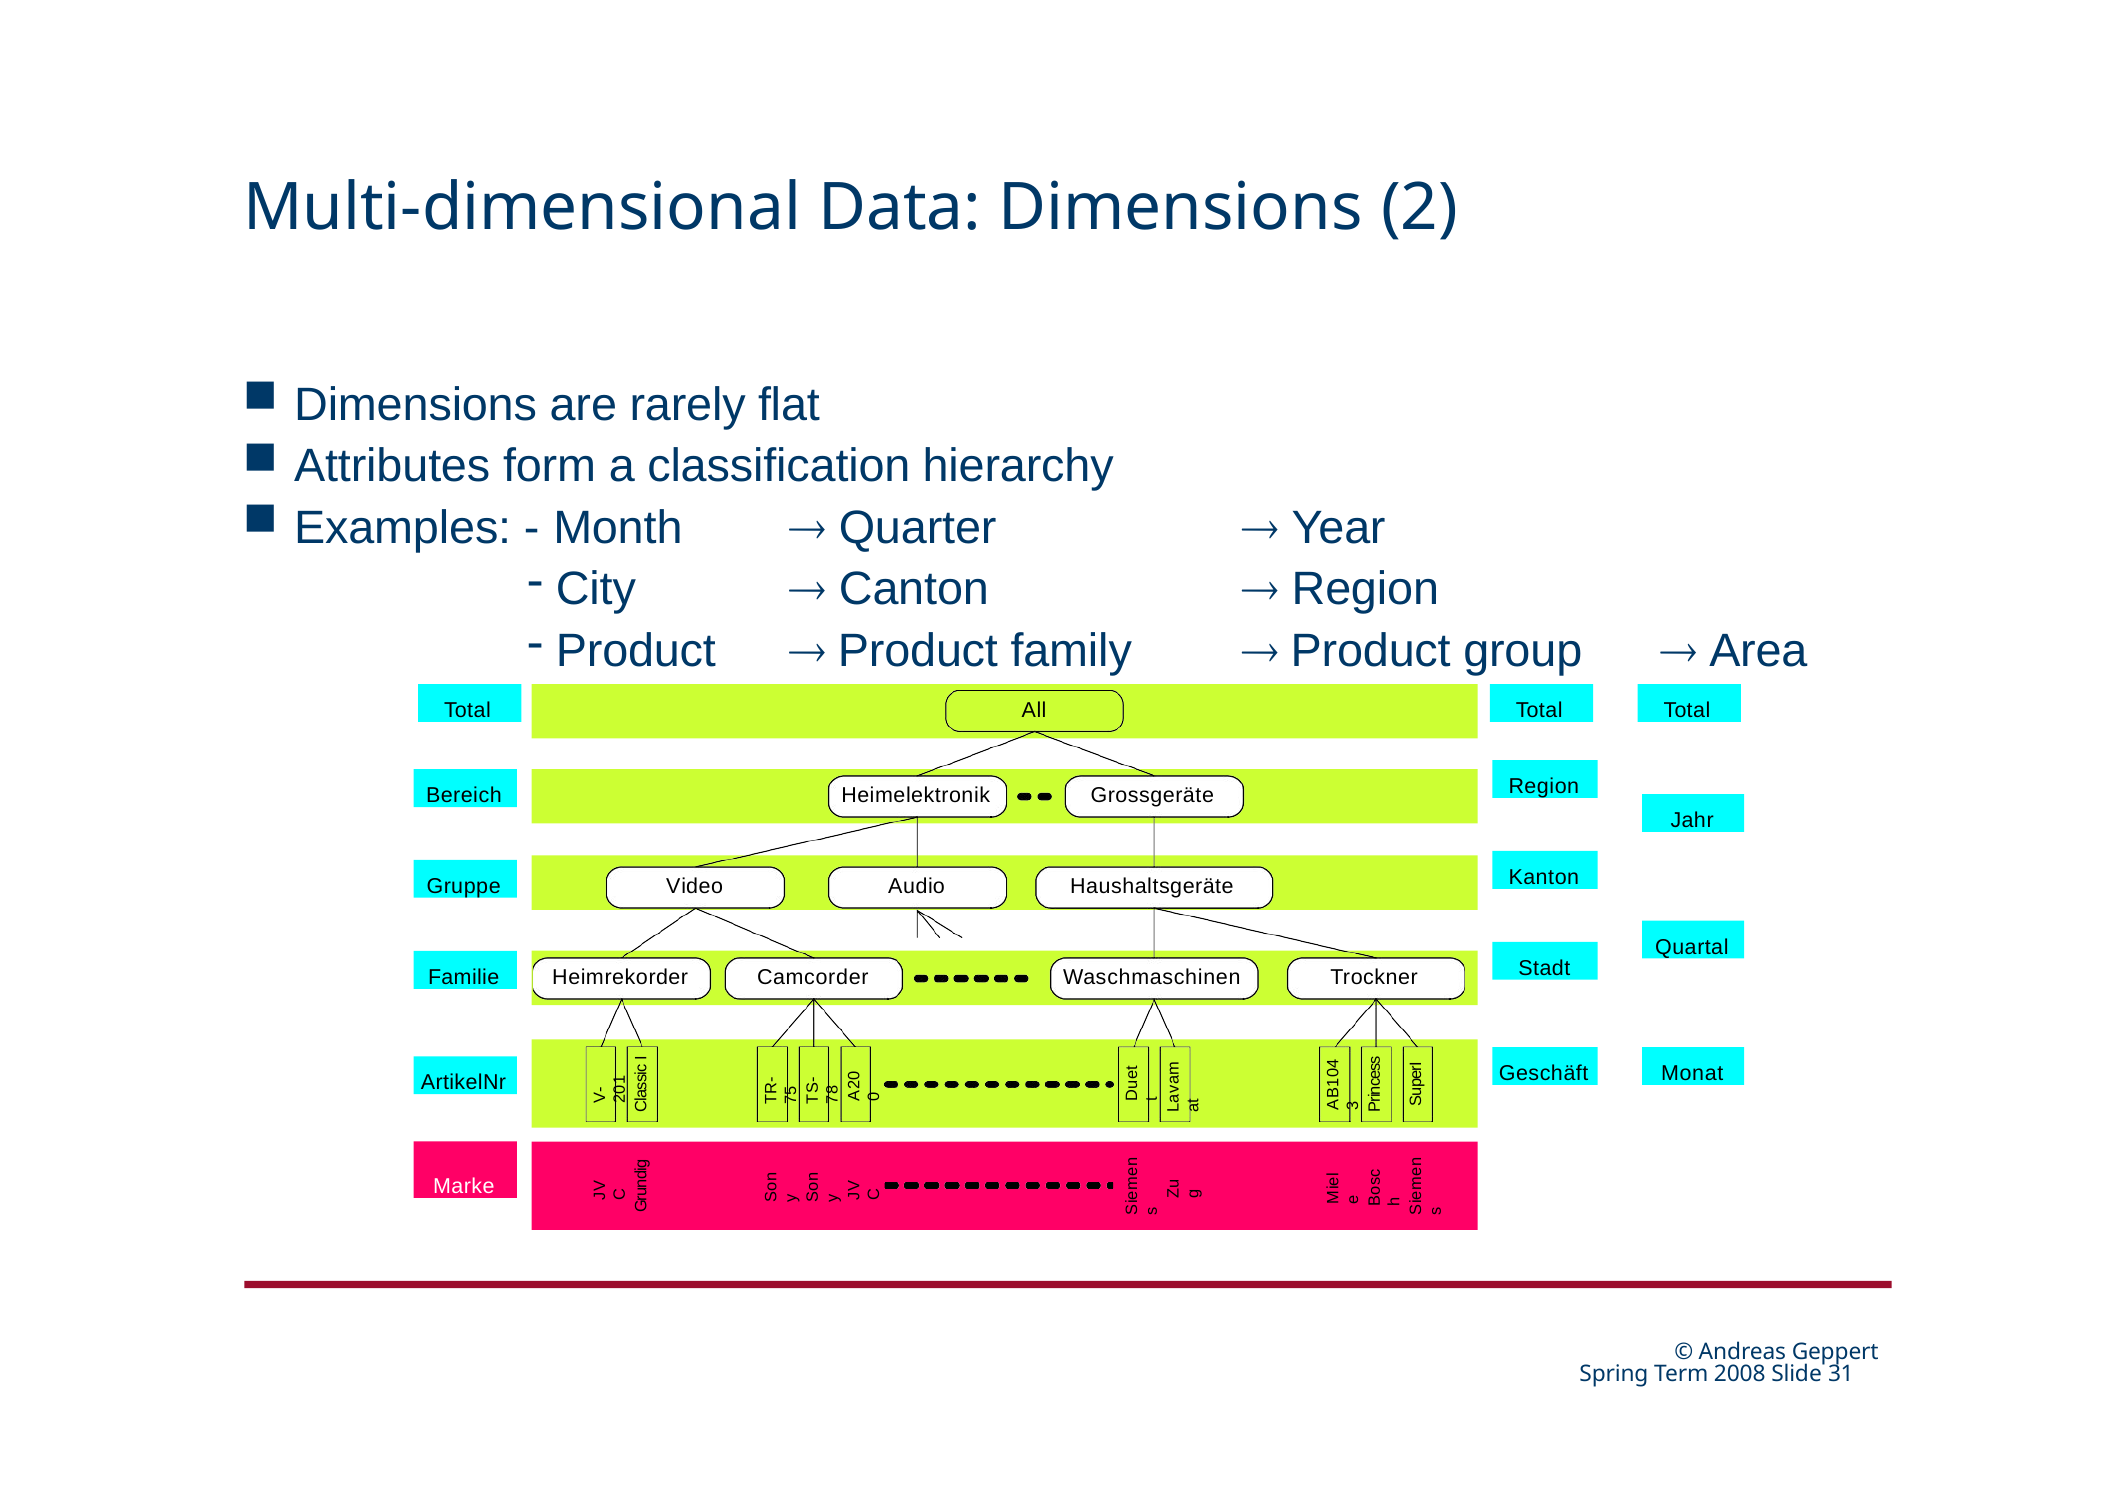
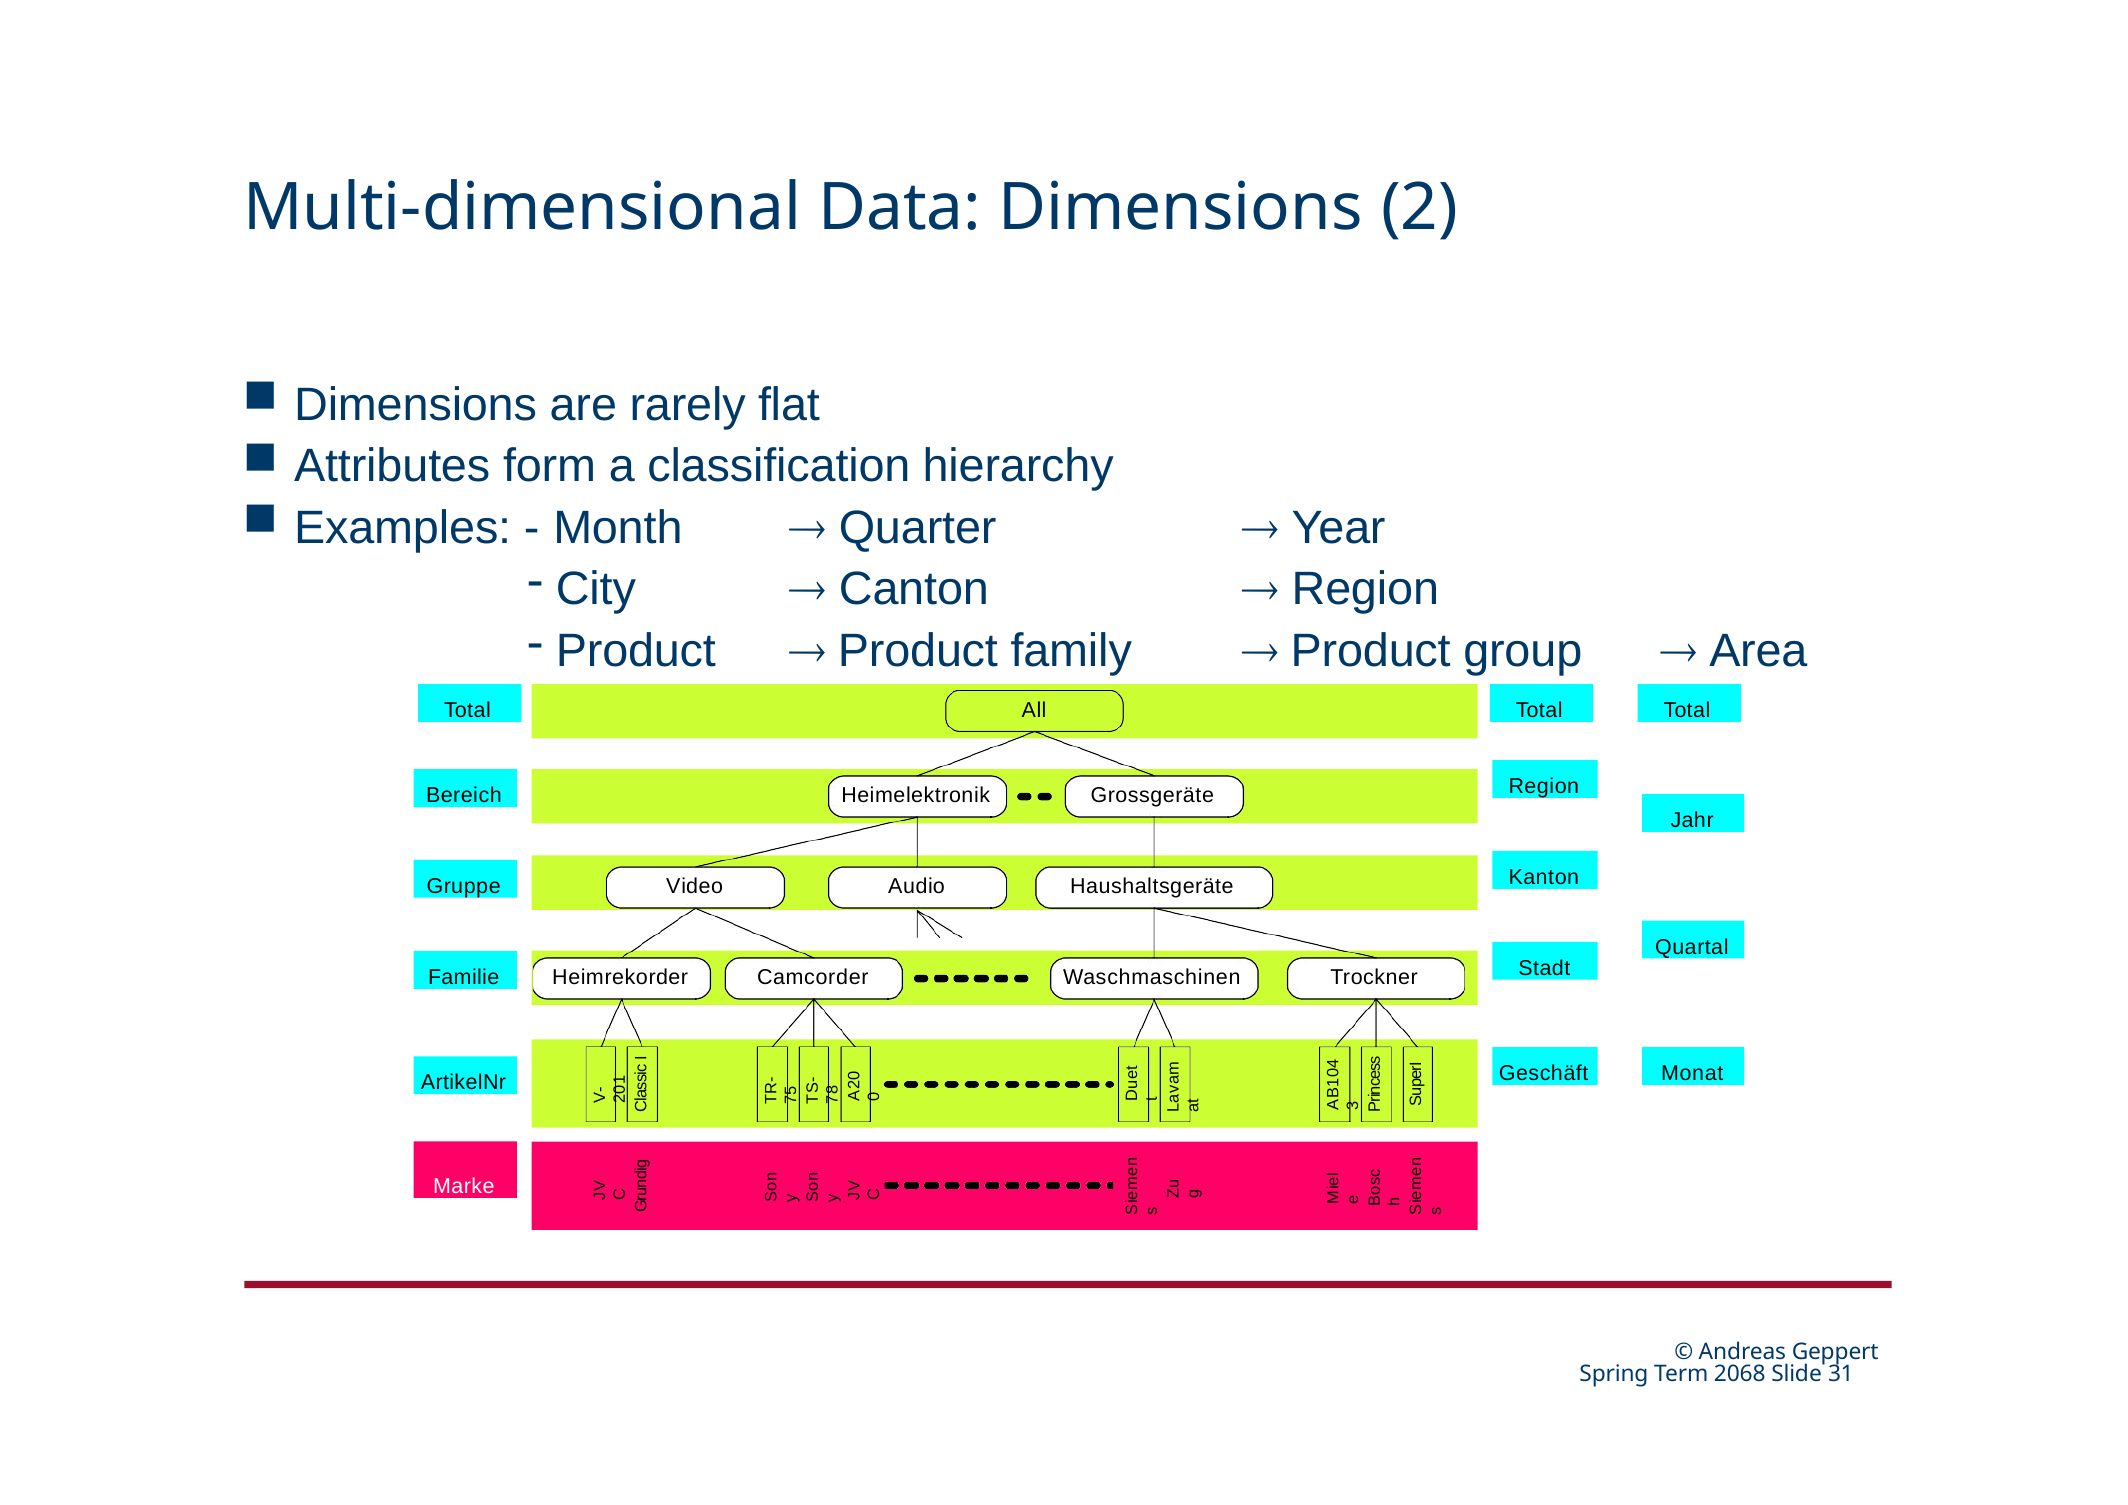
2008: 2008 -> 2068 (1740, 1374)
